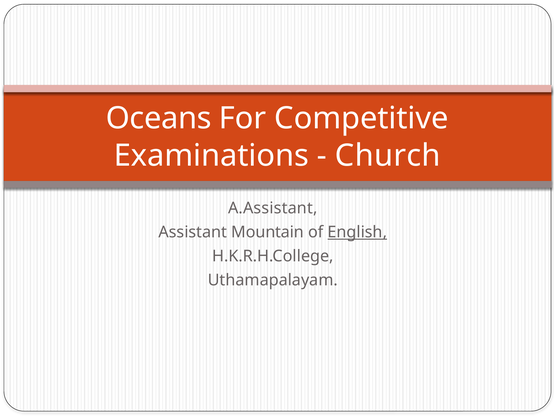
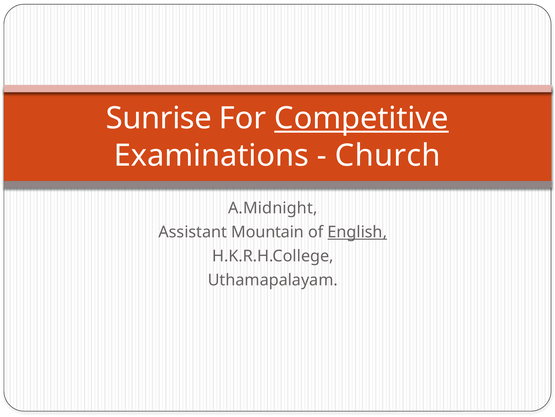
Oceans: Oceans -> Sunrise (159, 118)
Competitive underline: none -> present (361, 118)
A.Assistant: A.Assistant -> A.Midnight (273, 208)
